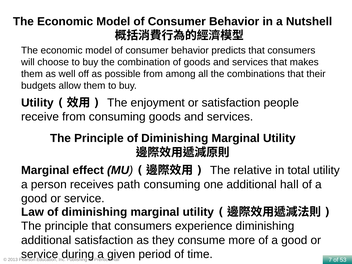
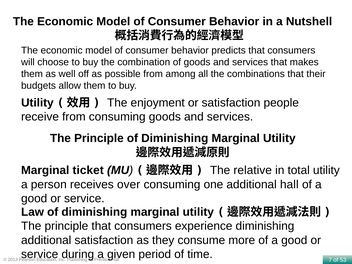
effect: effect -> ticket (88, 170)
path: path -> over (129, 184)
